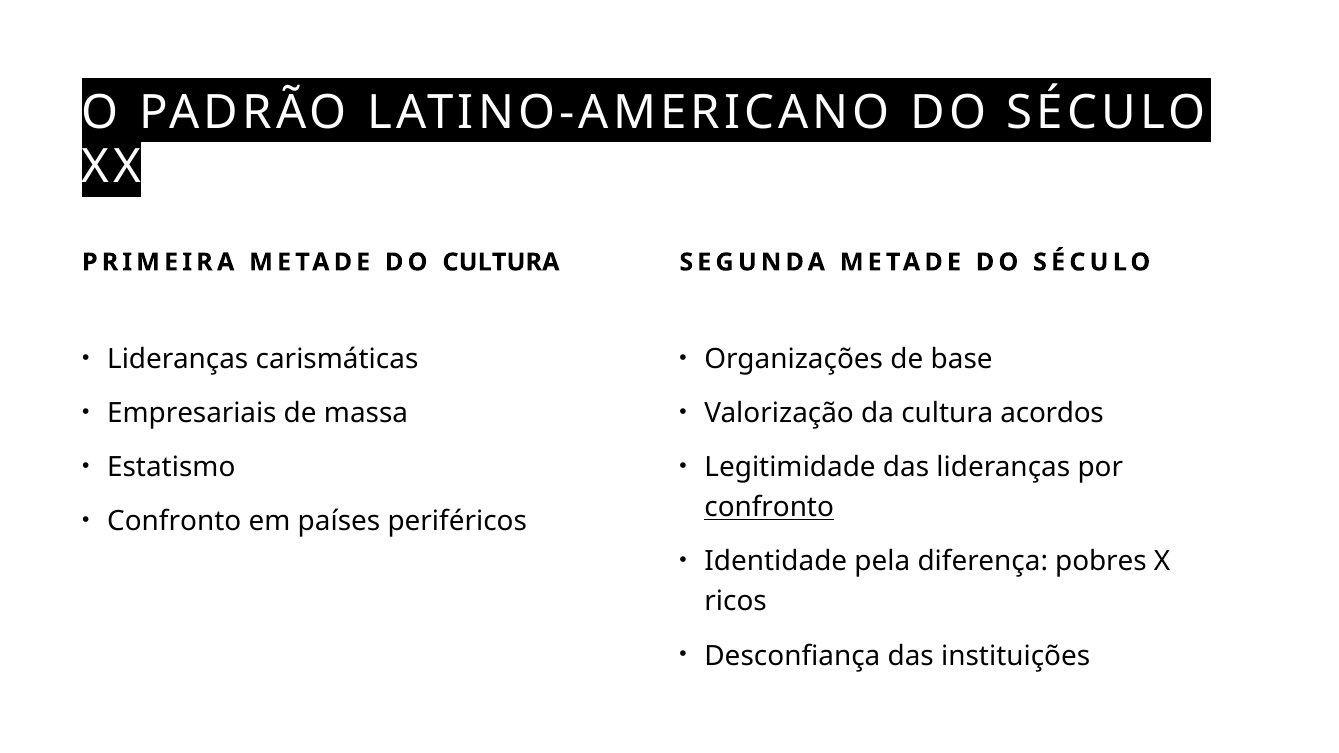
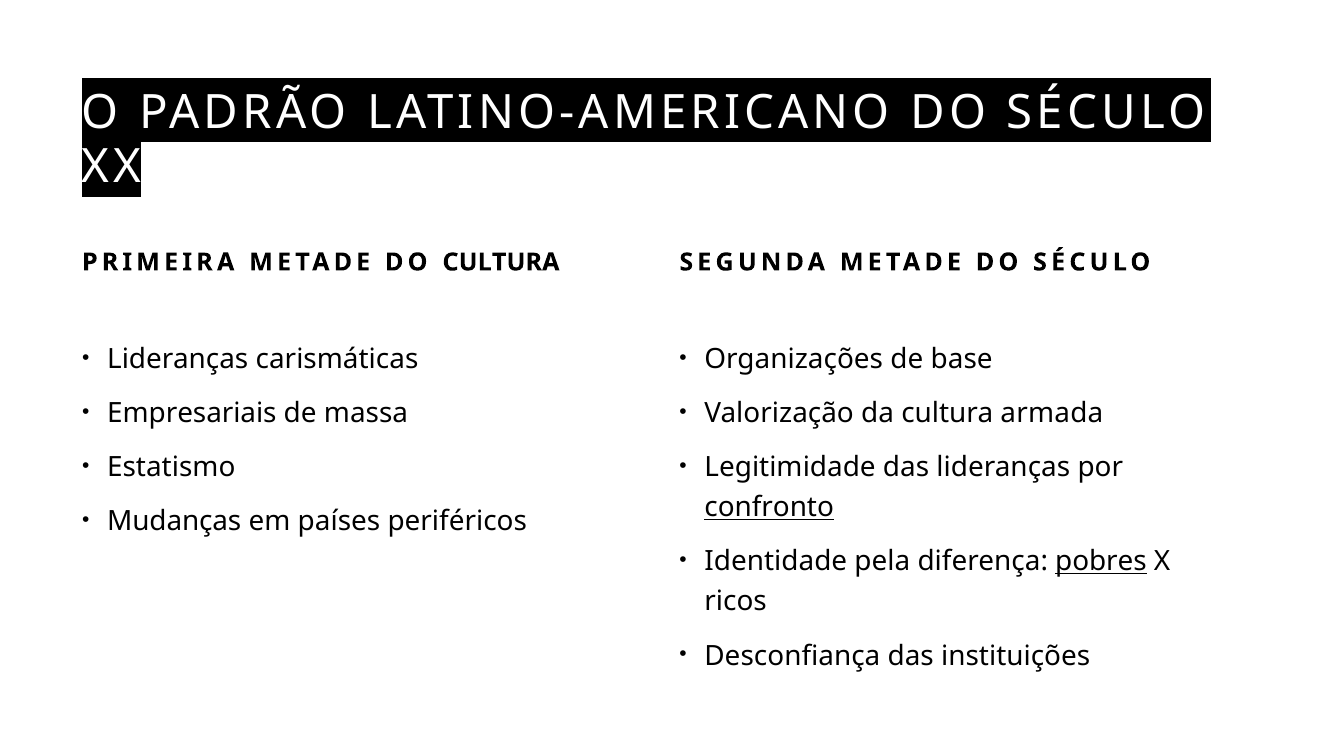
acordos: acordos -> armada (1052, 413)
Confronto: Confronto -> Mudanças (174, 521)
pobres underline: none -> present (1101, 562)
